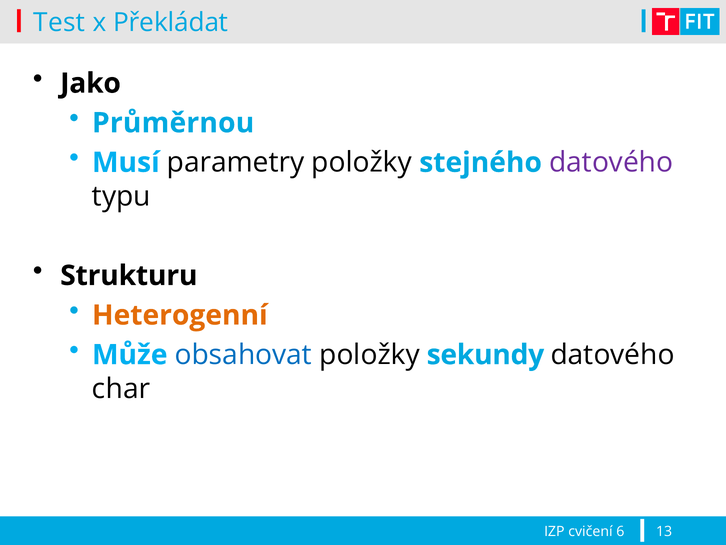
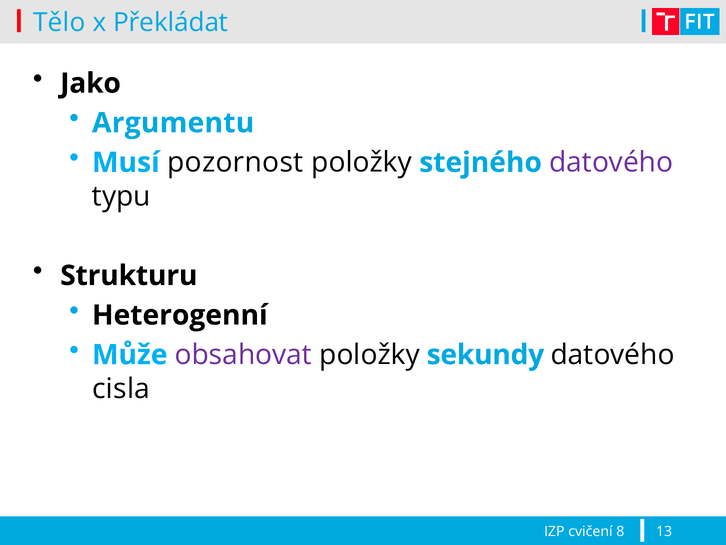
Test: Test -> Tělo (59, 22)
Průměrnou: Průměrnou -> Argumentu (173, 123)
parametry: parametry -> pozornost (235, 162)
Heterogenní colour: orange -> black (180, 315)
obsahovat colour: blue -> purple (243, 355)
char: char -> cisla (121, 388)
6: 6 -> 8 (620, 531)
